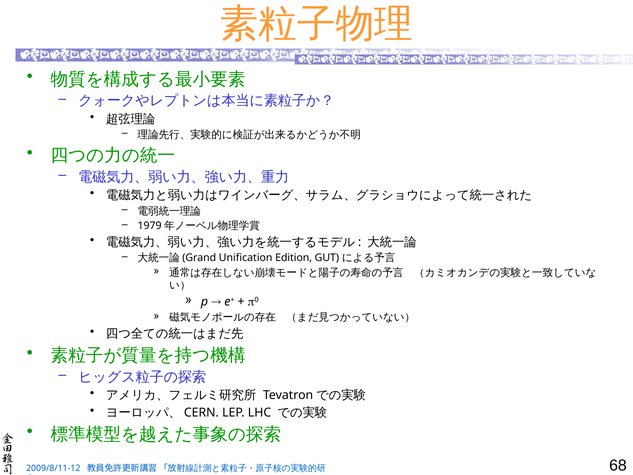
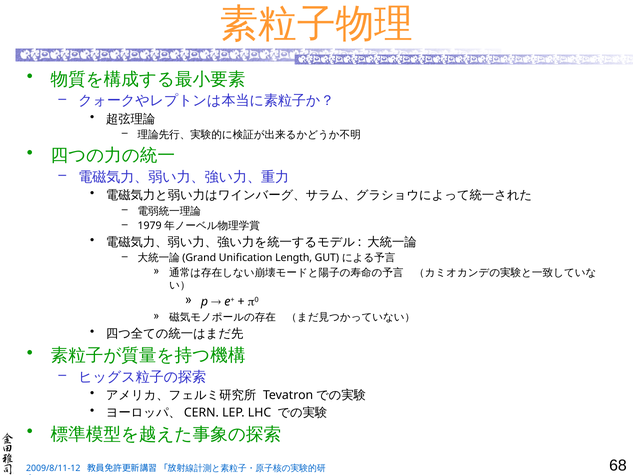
Edition: Edition -> Length (294, 258)
